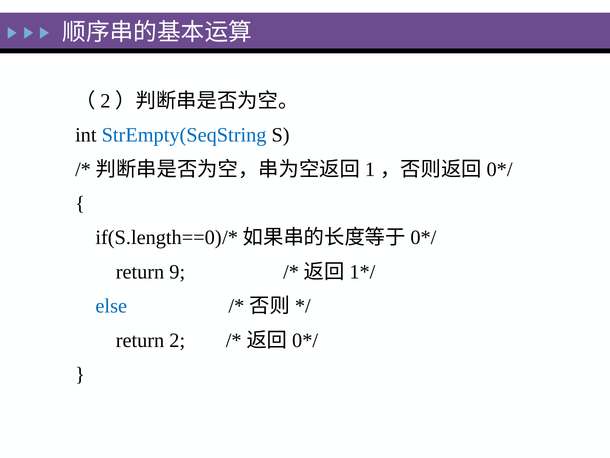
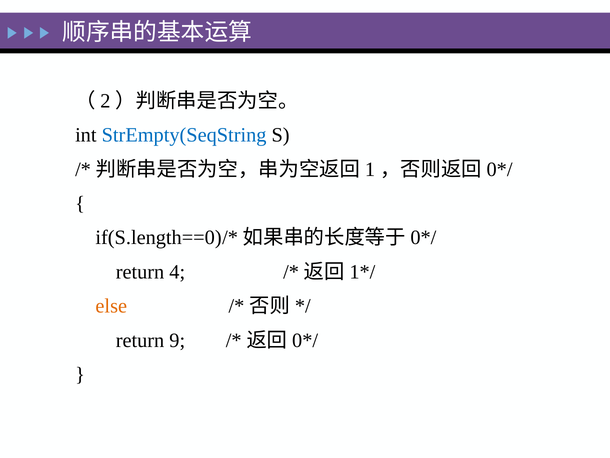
9: 9 -> 4 (177, 272)
else colour: blue -> orange (111, 306)
2: 2 -> 9 (177, 340)
